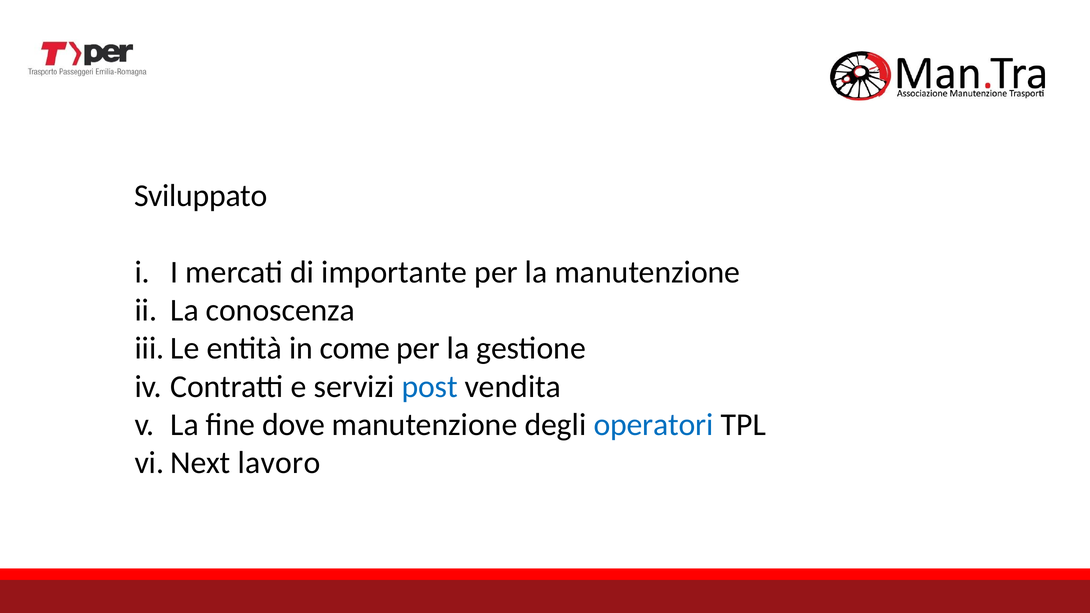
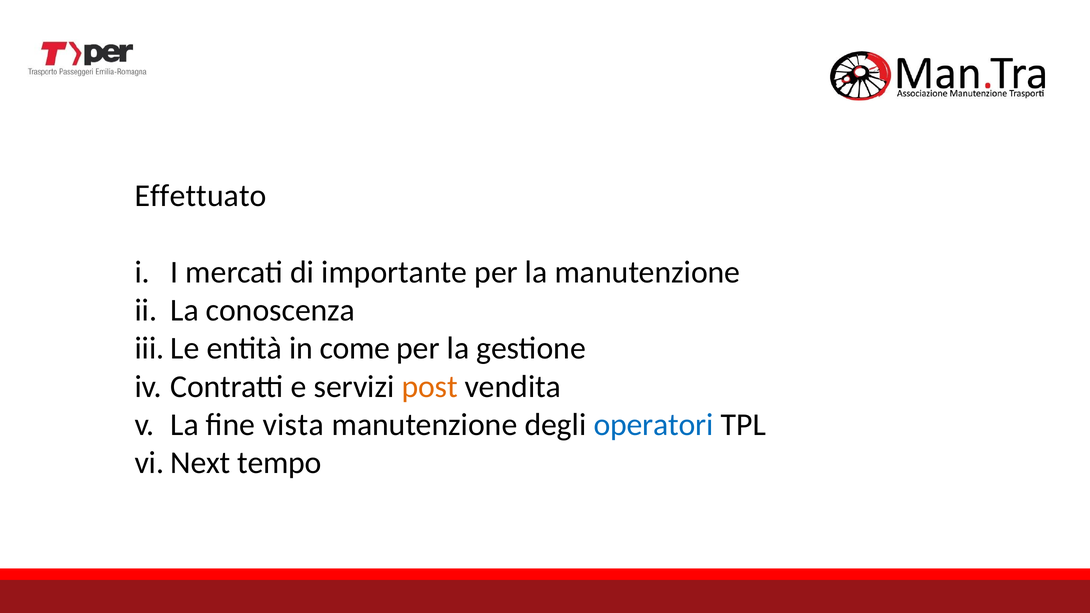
Sviluppato: Sviluppato -> Effettuato (201, 196)
post colour: blue -> orange (430, 387)
dove: dove -> vista (293, 425)
lavoro: lavoro -> tempo (279, 463)
